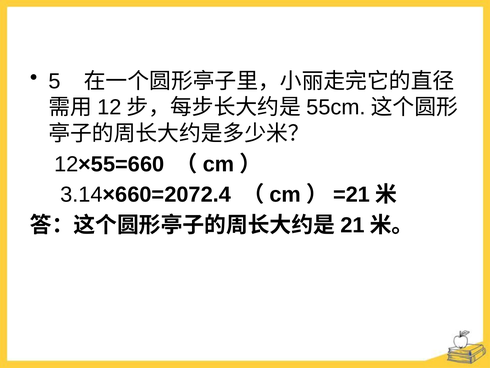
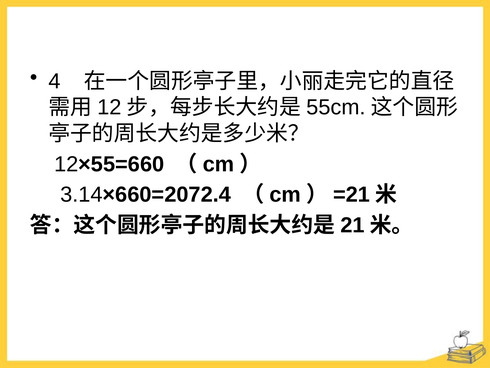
5: 5 -> 4 (54, 81)
